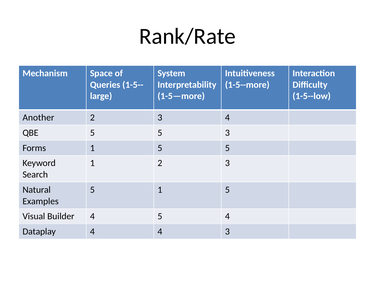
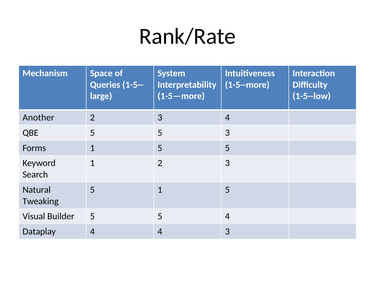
Examples: Examples -> Tweaking (41, 201)
Builder 4: 4 -> 5 (92, 217)
